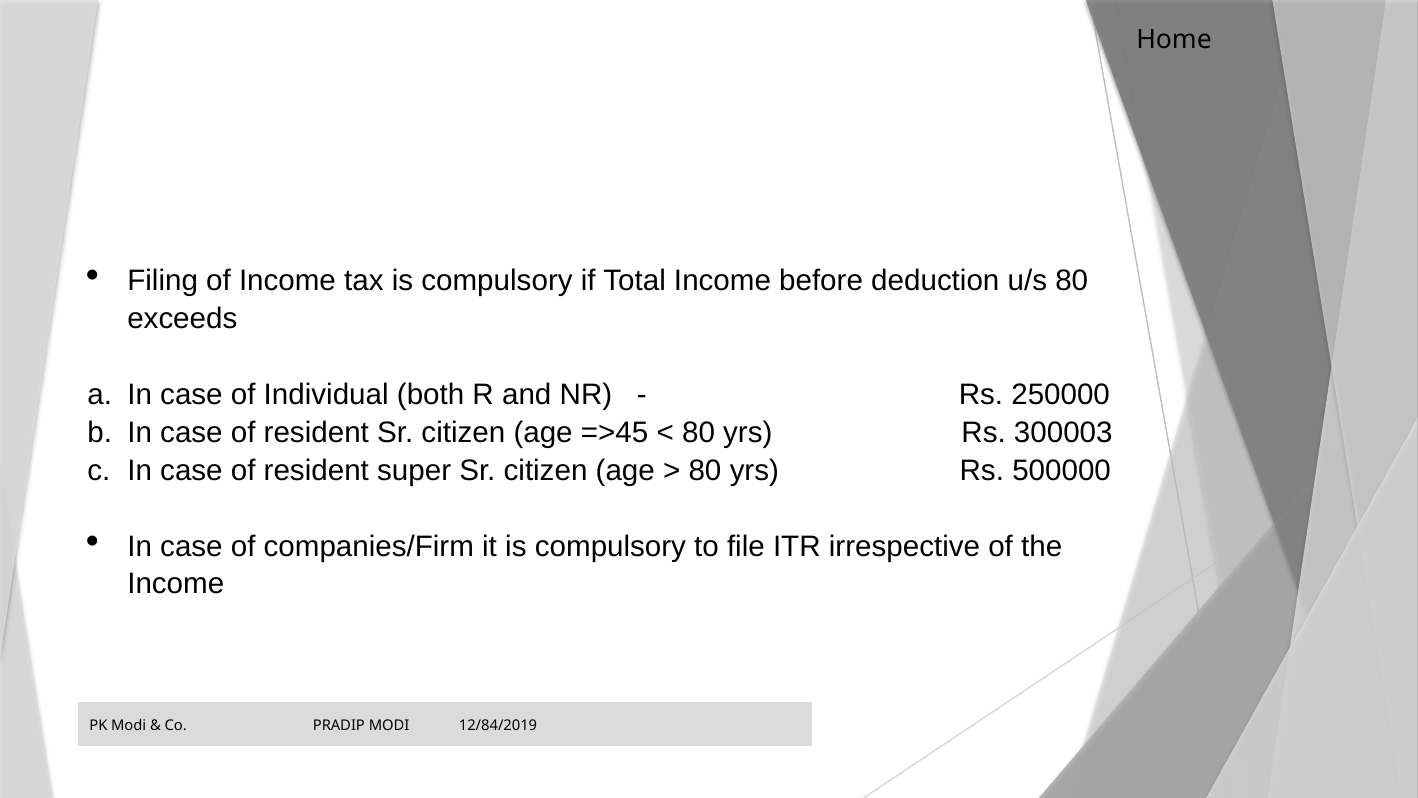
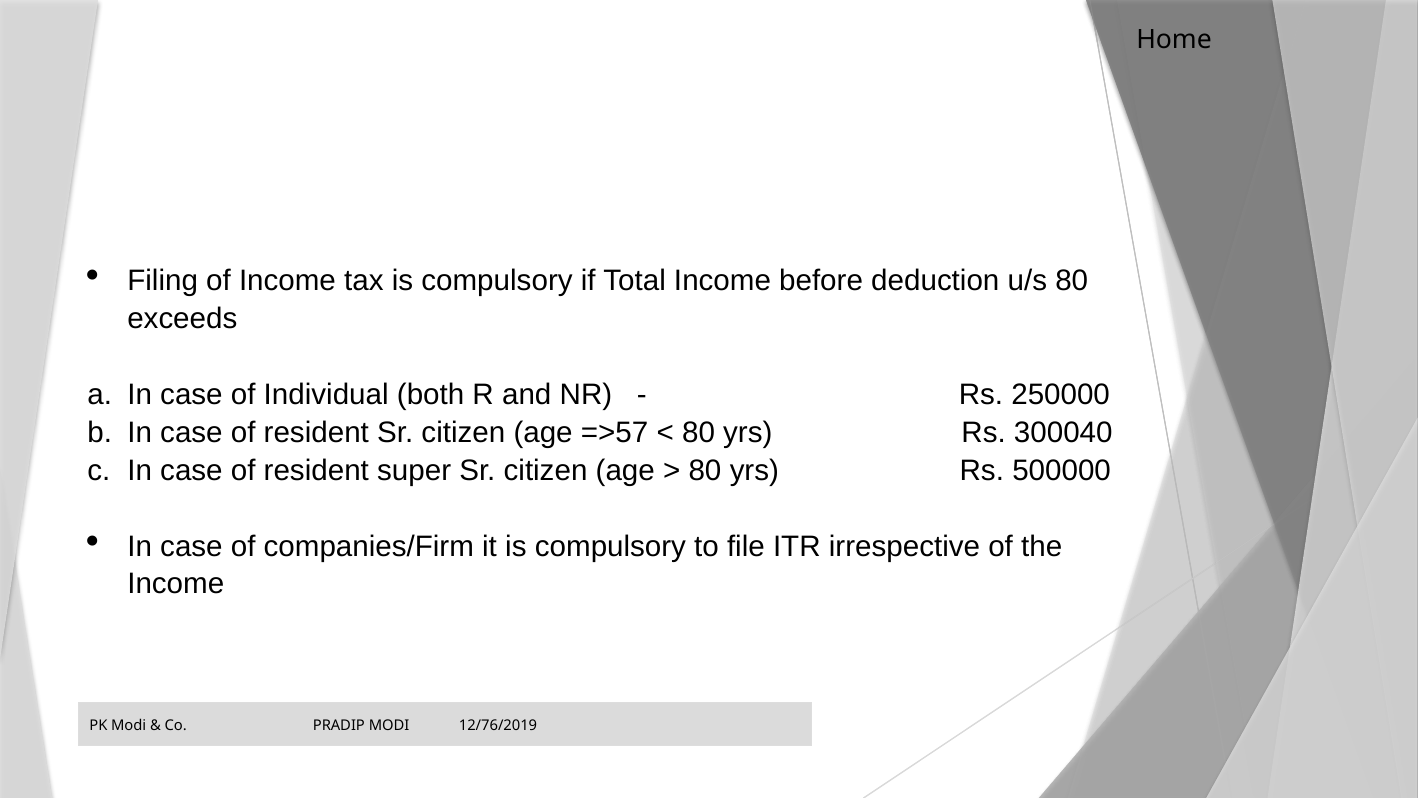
=>45: =>45 -> =>57 (615, 432)
300003: 300003 -> 300040 (1063, 432)
12/84/2019: 12/84/2019 -> 12/76/2019 (498, 725)
